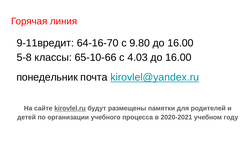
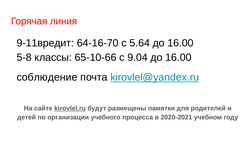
9.80: 9.80 -> 5.64 (140, 43)
4.03: 4.03 -> 9.04 (138, 57)
понедельник: понедельник -> соблюдение (47, 77)
